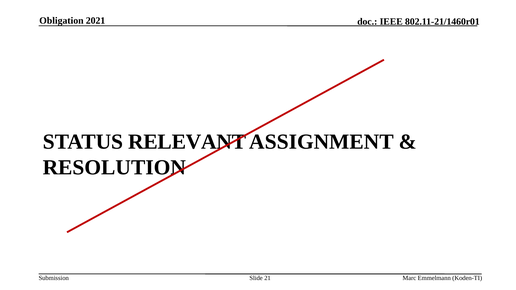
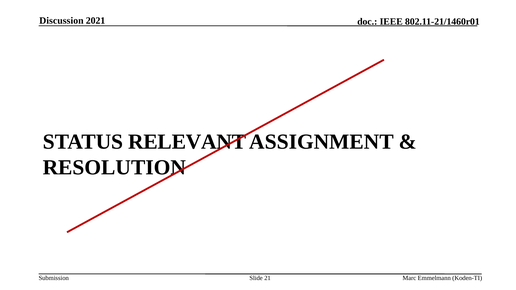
Obligation: Obligation -> Discussion (61, 21)
